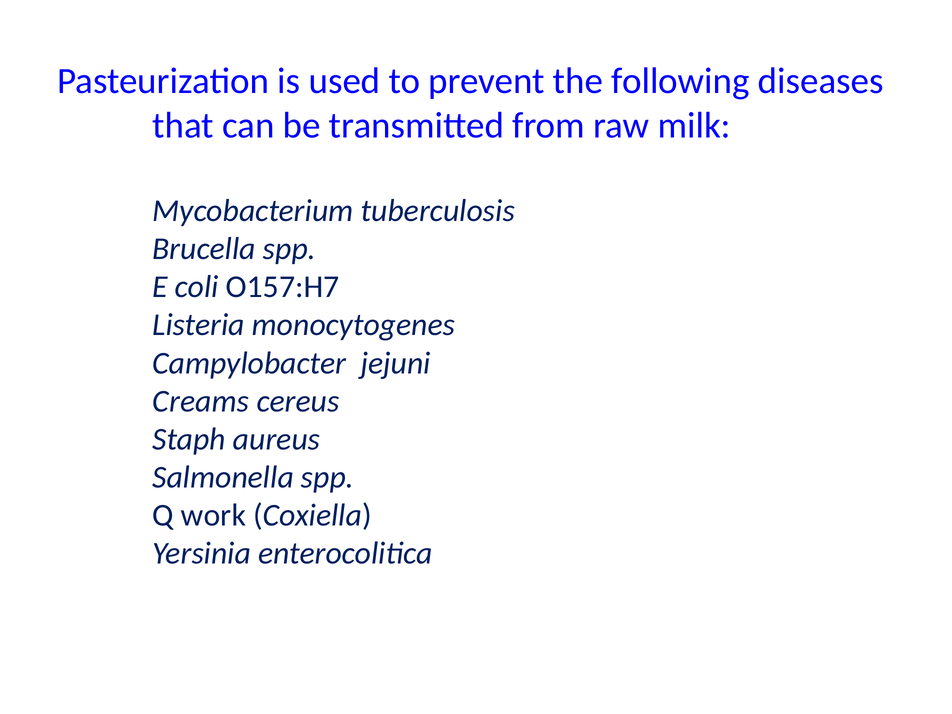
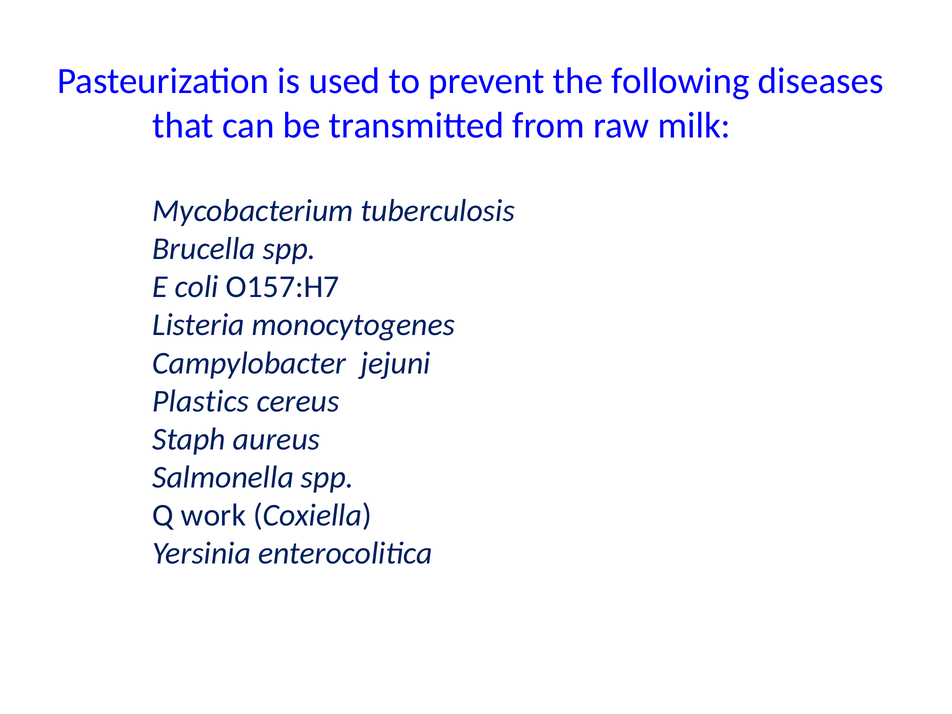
Creams: Creams -> Plastics (201, 401)
